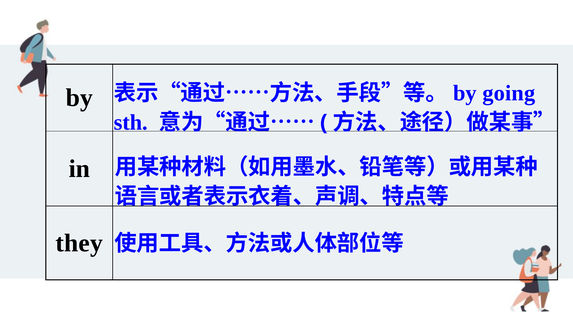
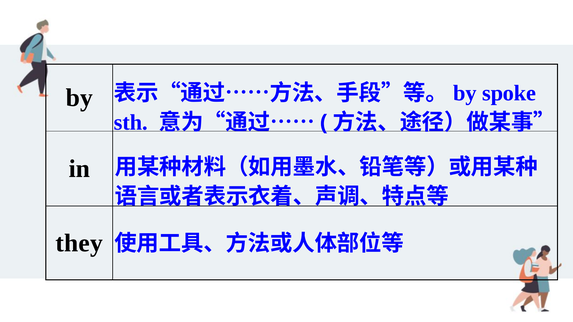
going: going -> spoke (509, 93)
